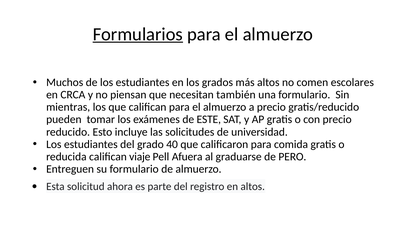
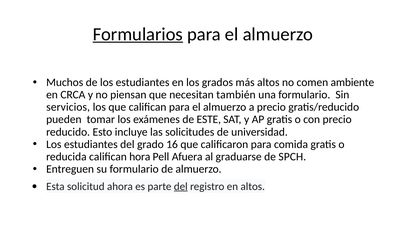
escolares: escolares -> ambiente (352, 82)
mientras: mientras -> servicios (68, 107)
40: 40 -> 16 (172, 144)
viaje: viaje -> hora (140, 156)
PERO: PERO -> SPCH (292, 156)
del underline: none -> present (181, 186)
